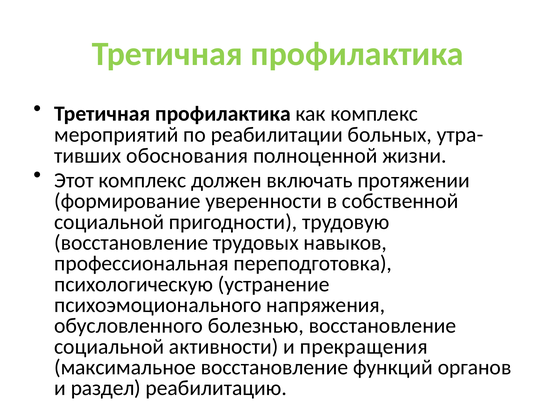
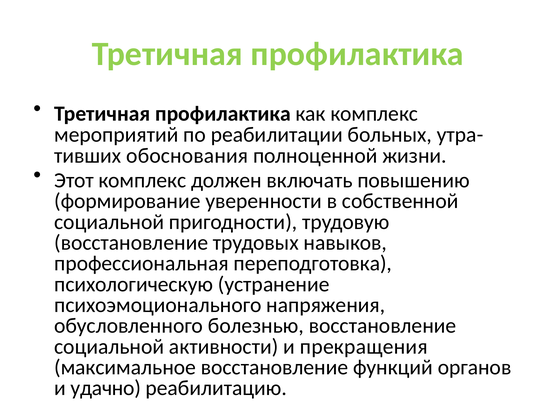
протяжении: протяжении -> повышению (414, 180)
раздел: раздел -> удачно (106, 388)
